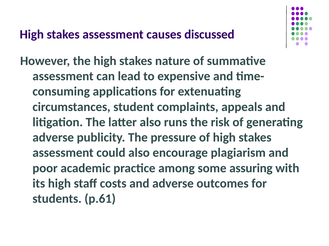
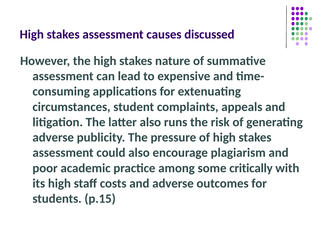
assuring: assuring -> critically (251, 169)
p.61: p.61 -> p.15 (100, 199)
